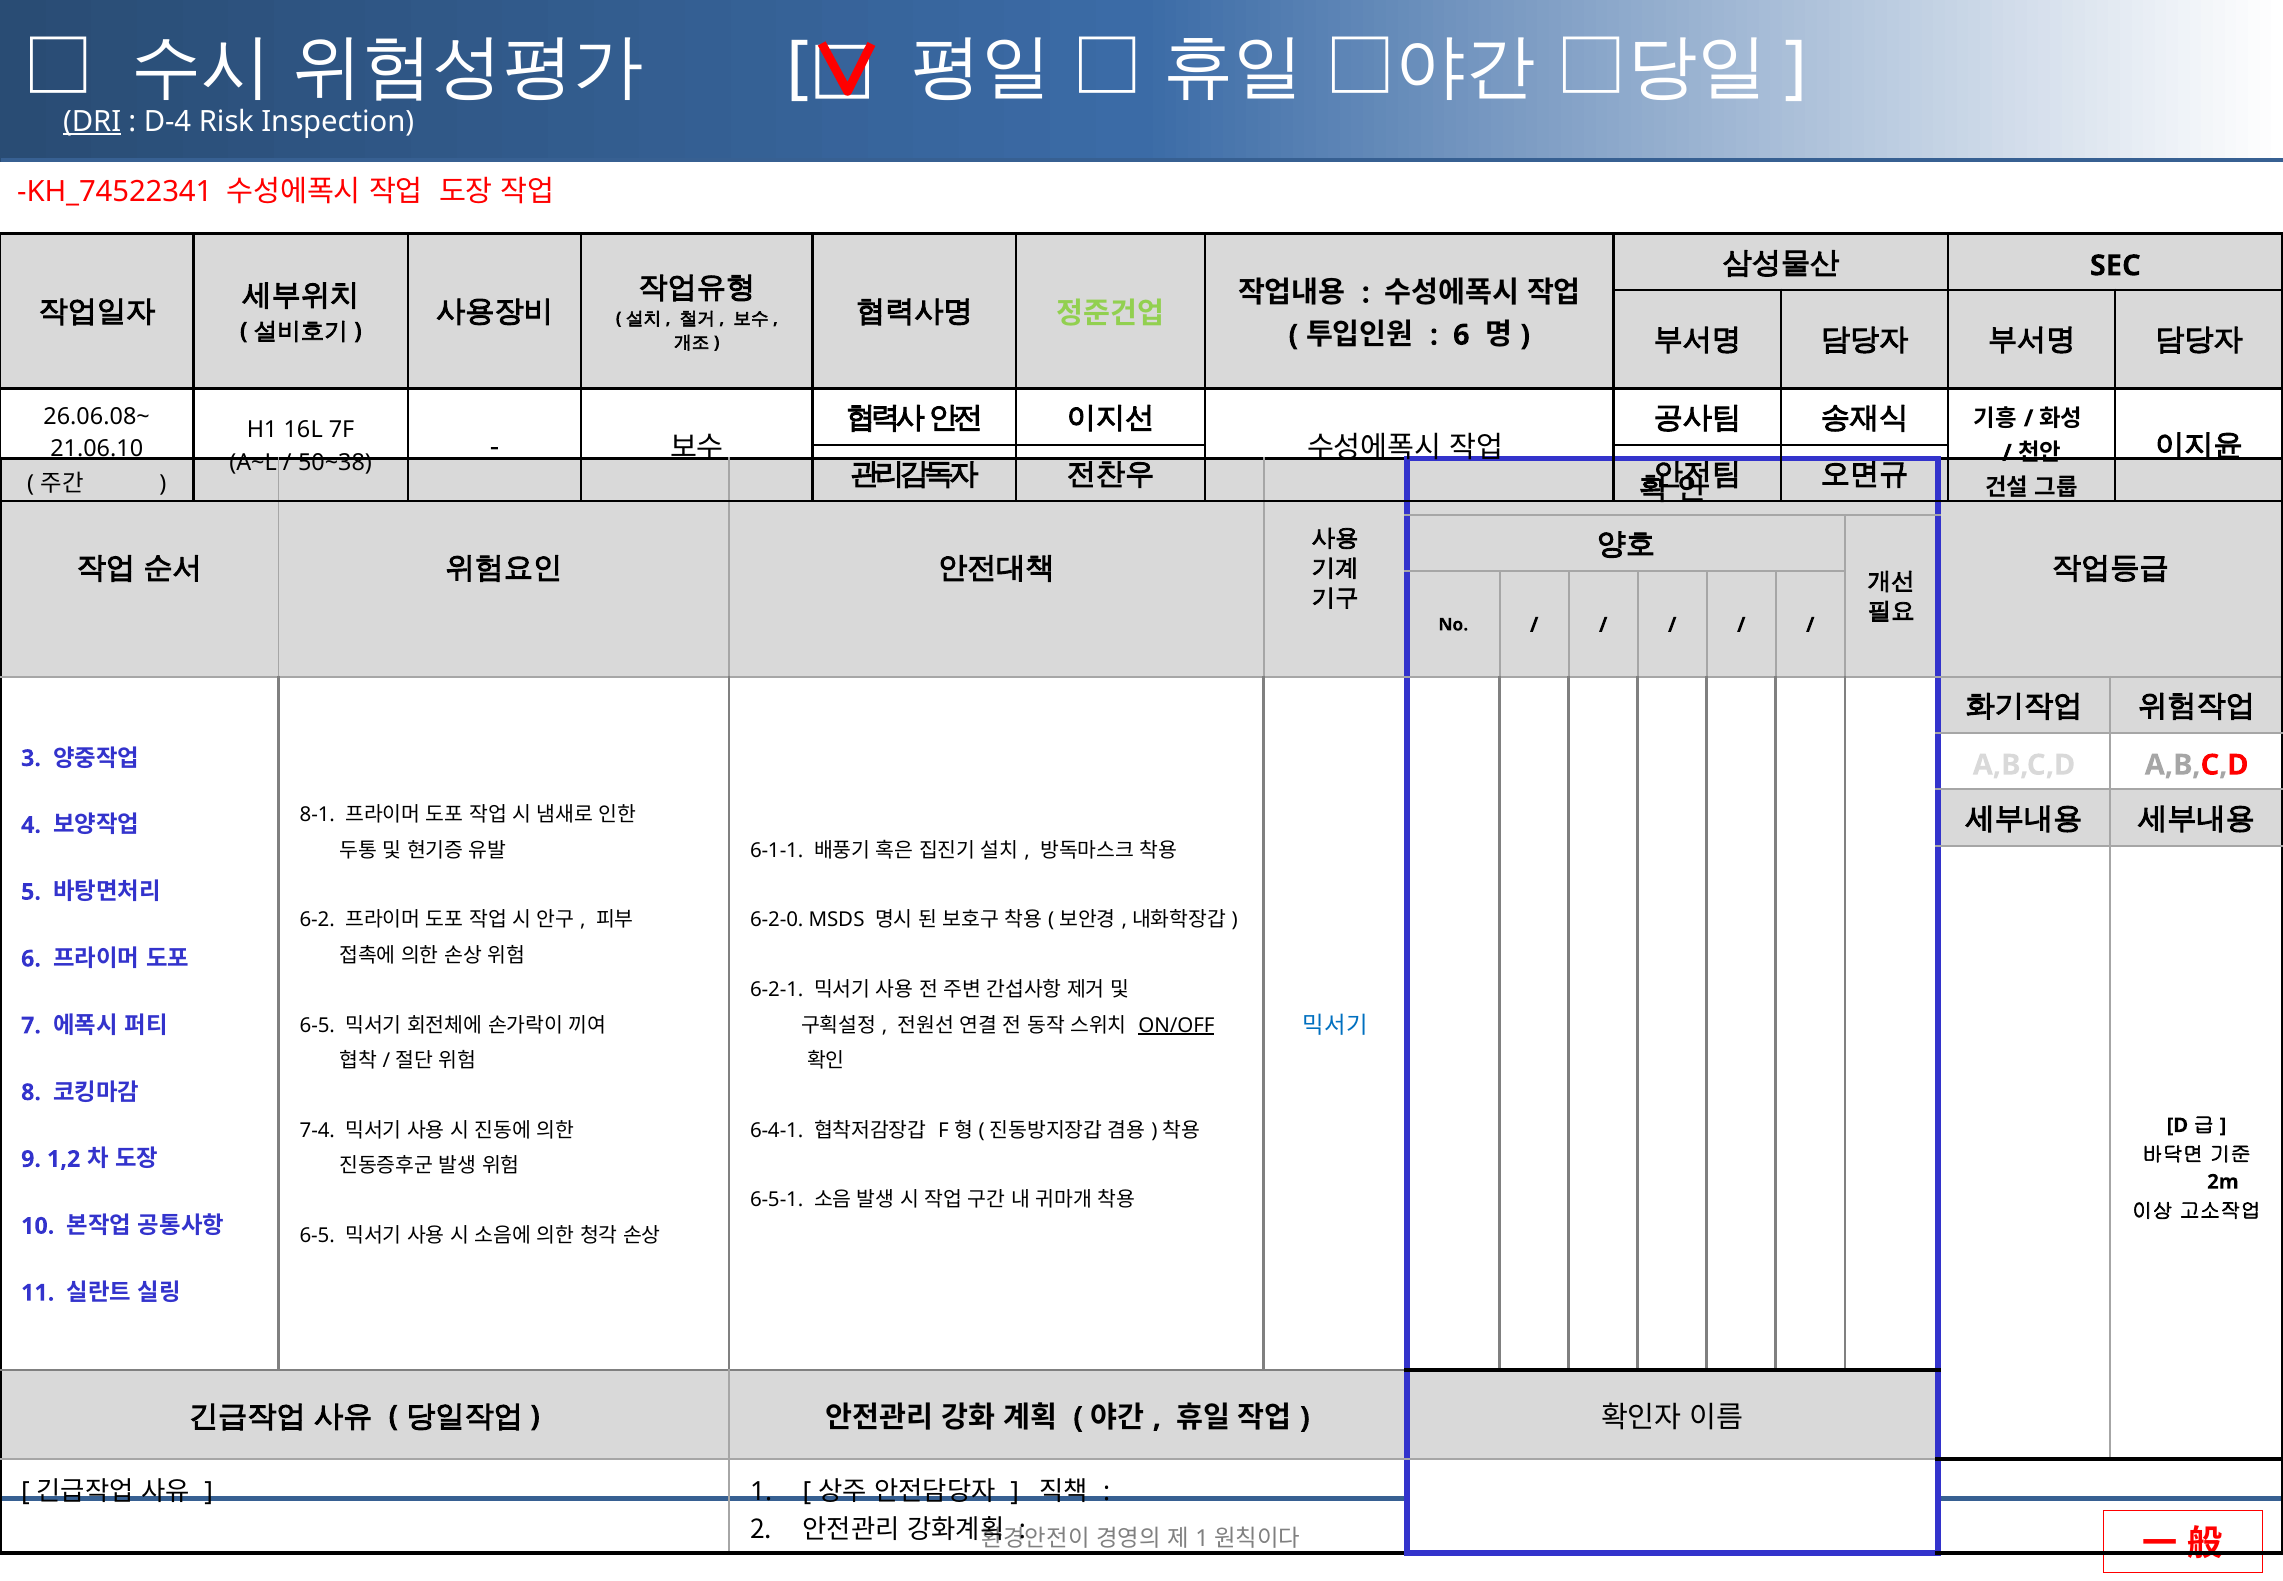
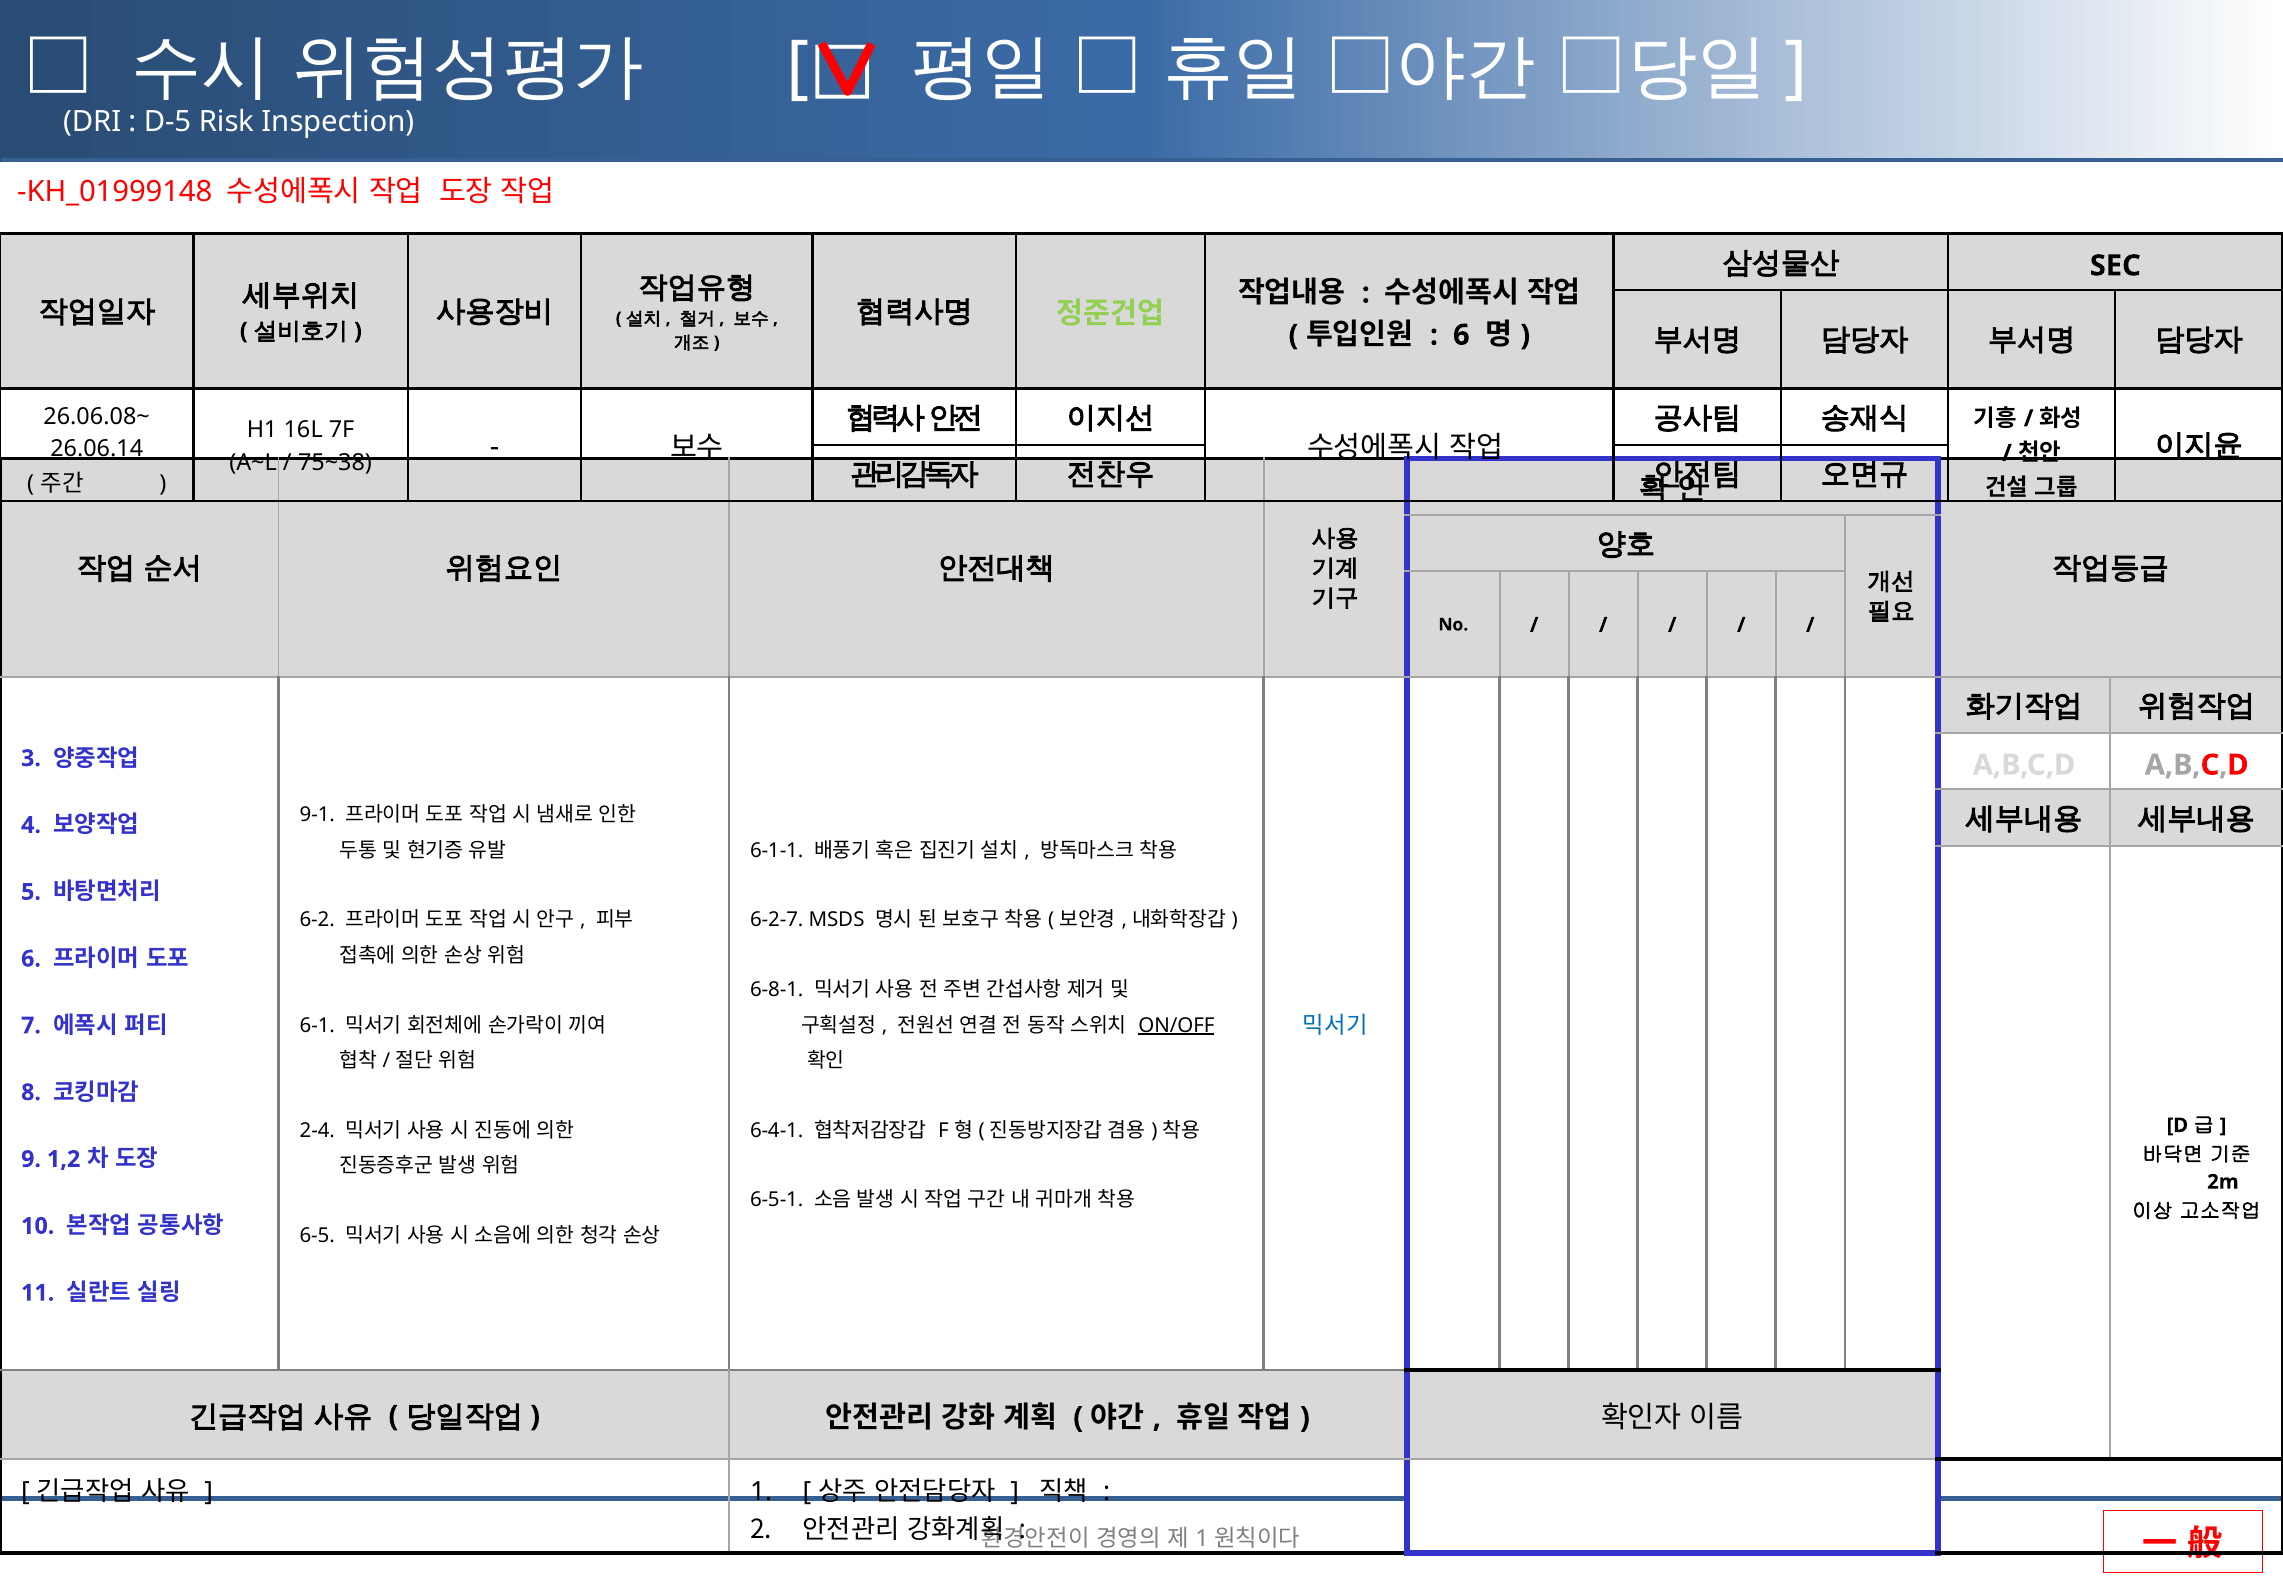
DRI underline: present -> none (92, 121)
D-4: D-4 -> D-5 (168, 121)
KH_74522341: KH_74522341 -> KH_01999148 (115, 192)
21.06.10: 21.06.10 -> 26.06.14 (97, 449)
50~38: 50~38 -> 75~38 (335, 462)
8-1: 8-1 -> 9-1 (317, 815)
6-2-0: 6-2-0 -> 6-2-7 (777, 920)
6-2-1: 6-2-1 -> 6-8-1 (777, 989)
6-5: 6-5 -> 6-1 (317, 1025)
7-4: 7-4 -> 2-4 (317, 1130)
